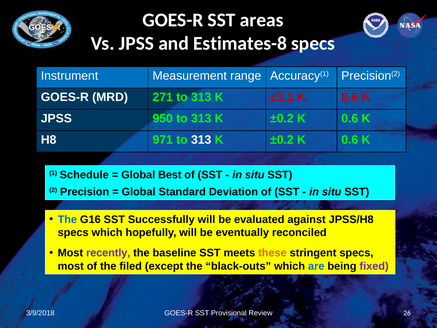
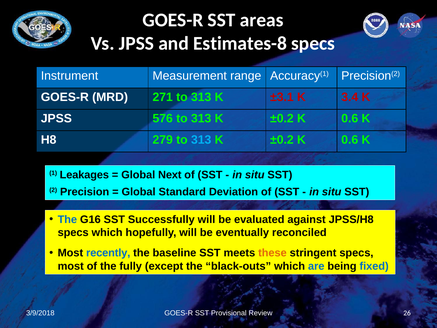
8.6: 8.6 -> 3.4 (350, 97)
950: 950 -> 576 (163, 118)
971: 971 -> 279 (163, 140)
313 colour: white -> light blue (201, 140)
Schedule: Schedule -> Leakages (84, 175)
Best: Best -> Next (170, 175)
recently colour: purple -> blue (108, 253)
filed: filed -> fully (131, 266)
fixed colour: purple -> blue (374, 266)
